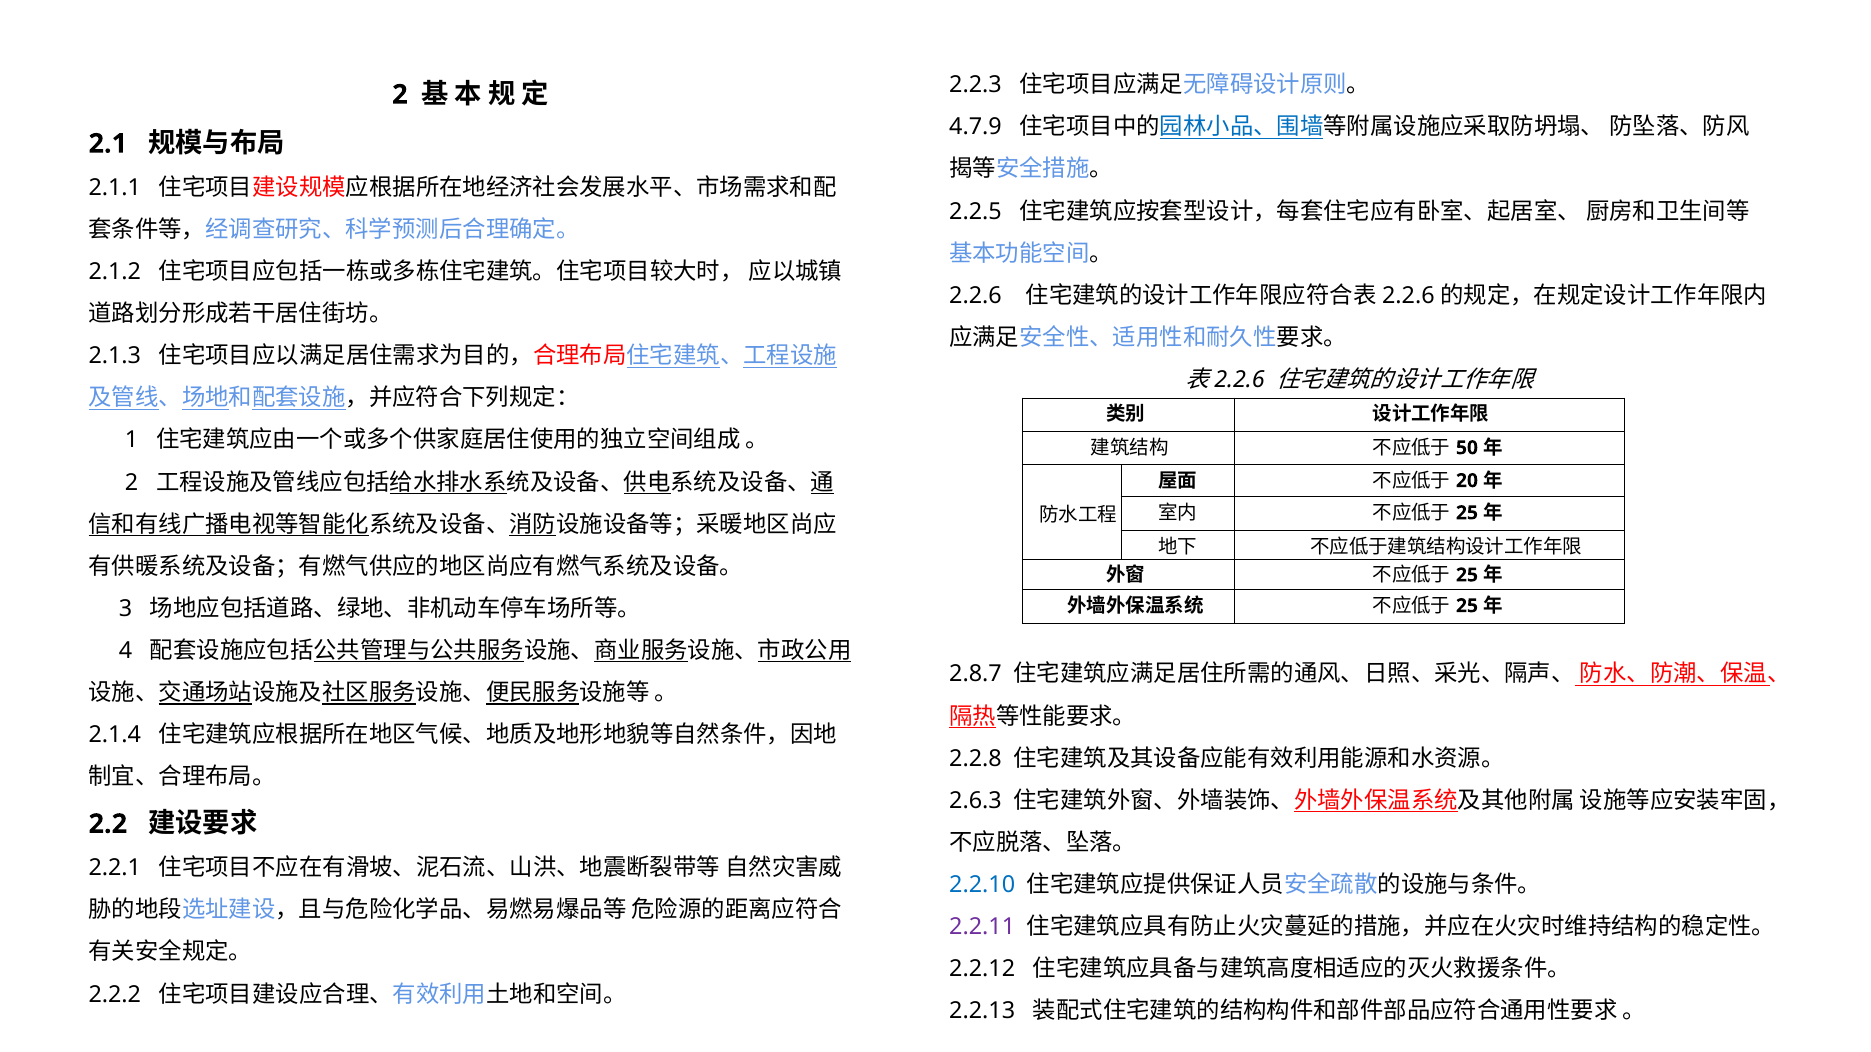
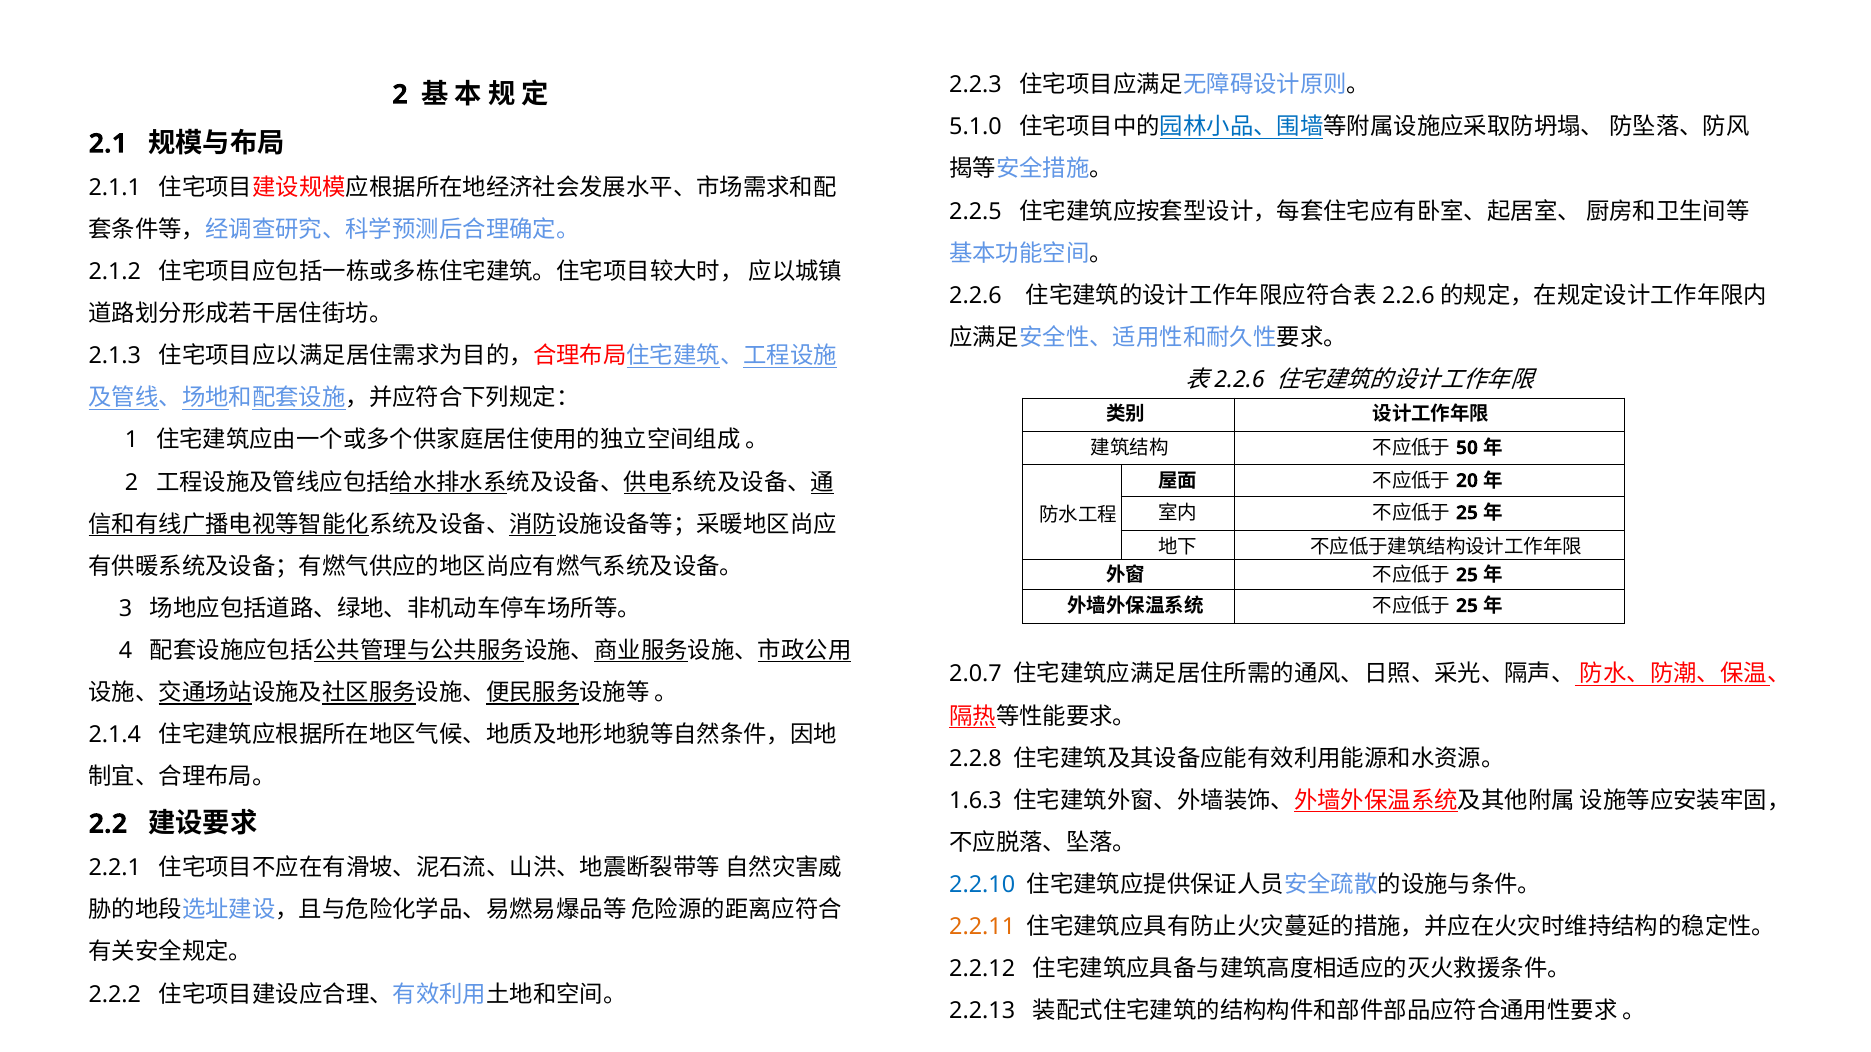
4.7.9: 4.7.9 -> 5.1.0 (976, 127)
2.8.7: 2.8.7 -> 2.0.7 (976, 675)
2.6.3: 2.6.3 -> 1.6.3 (976, 801)
2.2.11 colour: purple -> orange (982, 927)
